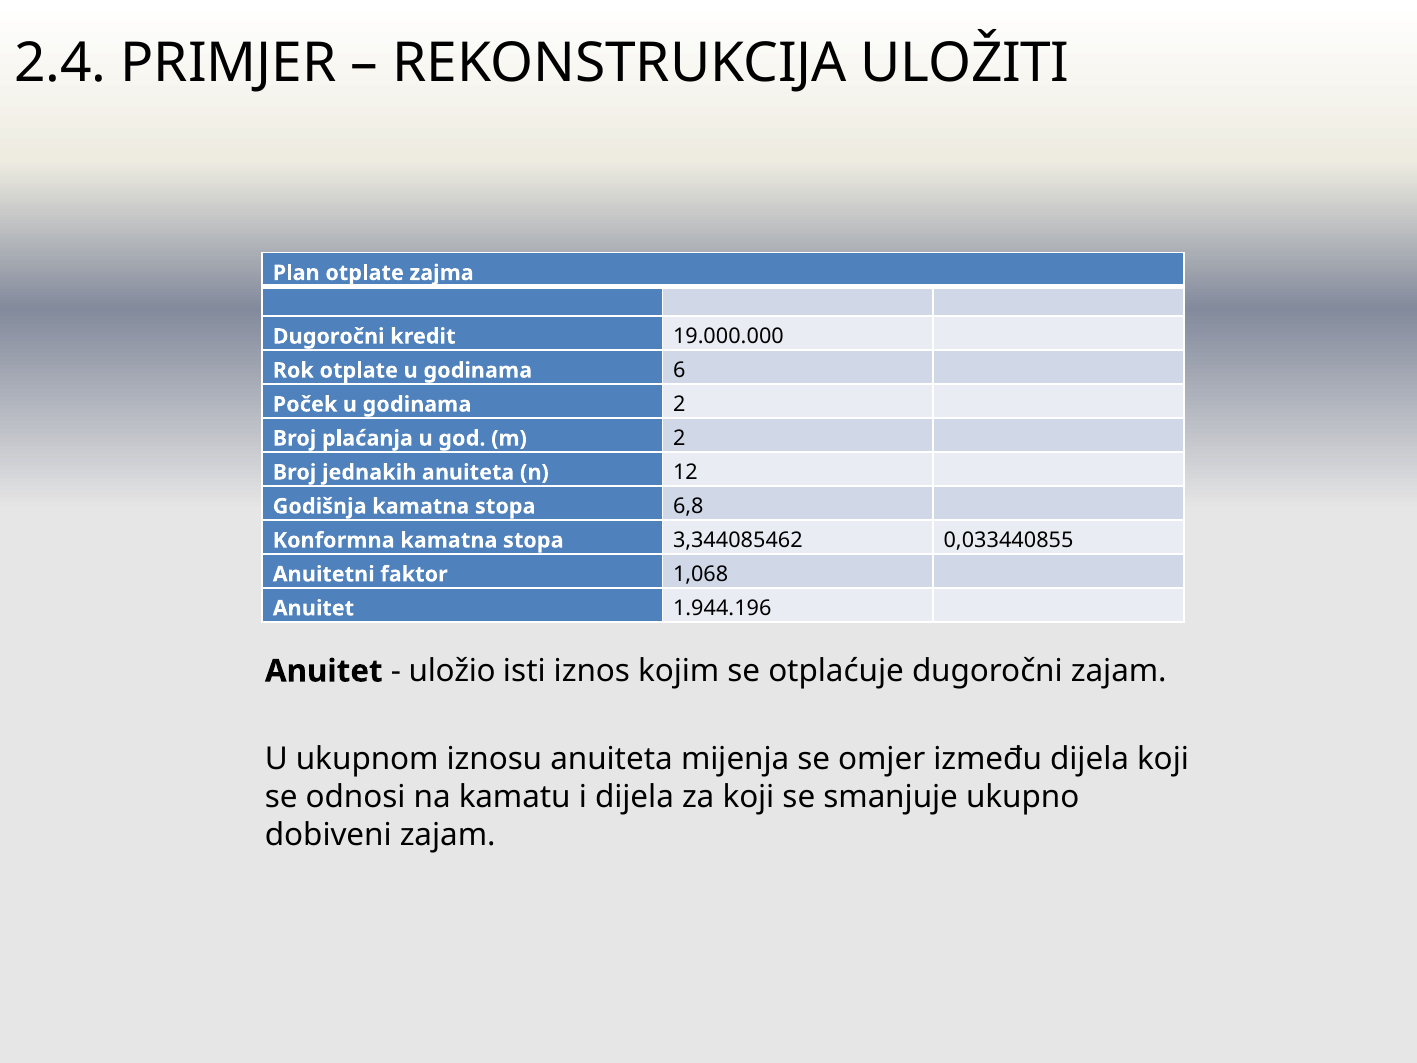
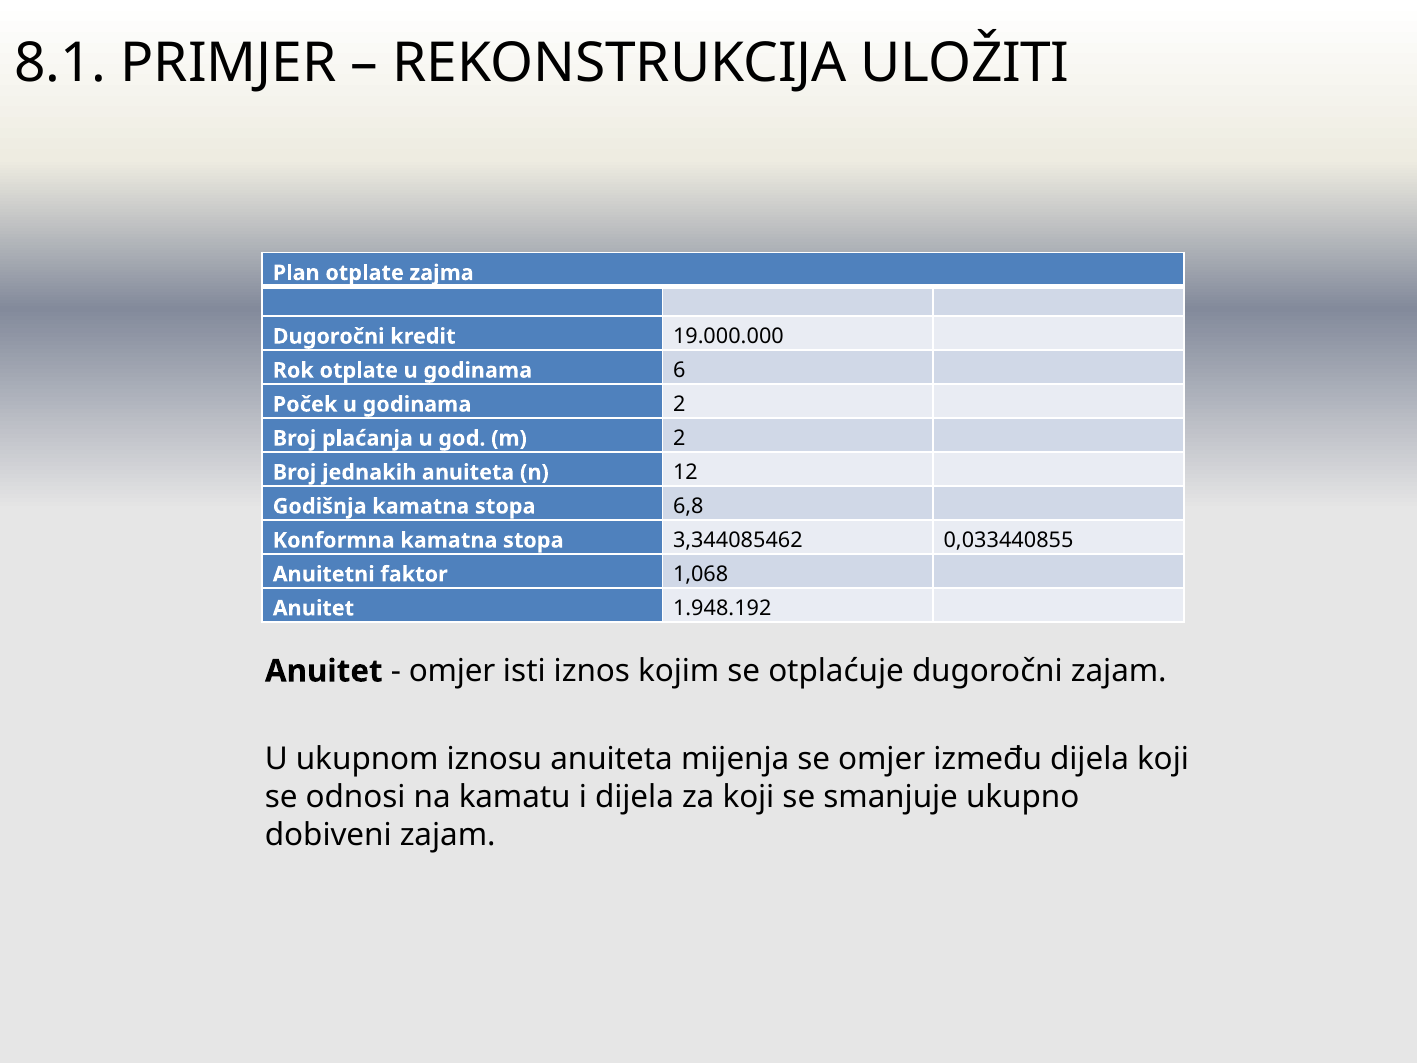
2.4: 2.4 -> 8.1 (60, 63)
1.944.196: 1.944.196 -> 1.948.192 (722, 608)
uložio: uložio -> omjer (452, 671)
